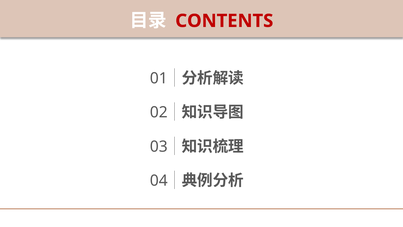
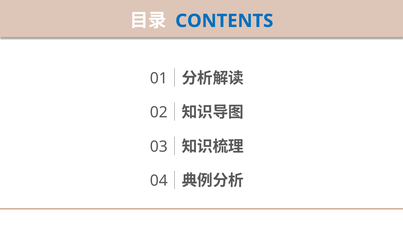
CONTENTS colour: red -> blue (224, 21)
